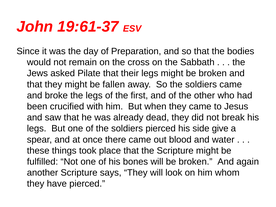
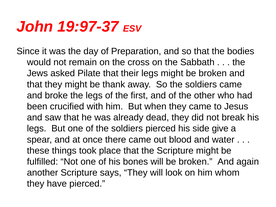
19:61-37: 19:61-37 -> 19:97-37 (88, 27)
fallen: fallen -> thank (114, 84)
